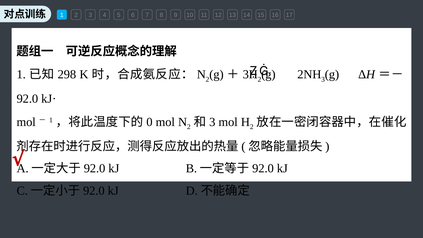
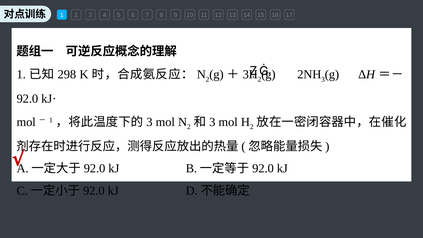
0: 0 -> 3 (149, 122)
